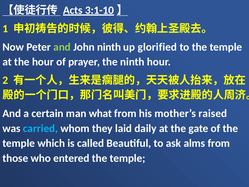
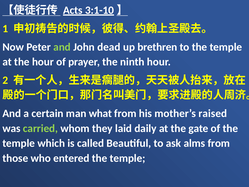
John ninth: ninth -> dead (109, 47)
glorified: glorified -> brethren (157, 47)
carried colour: light blue -> light green (40, 128)
